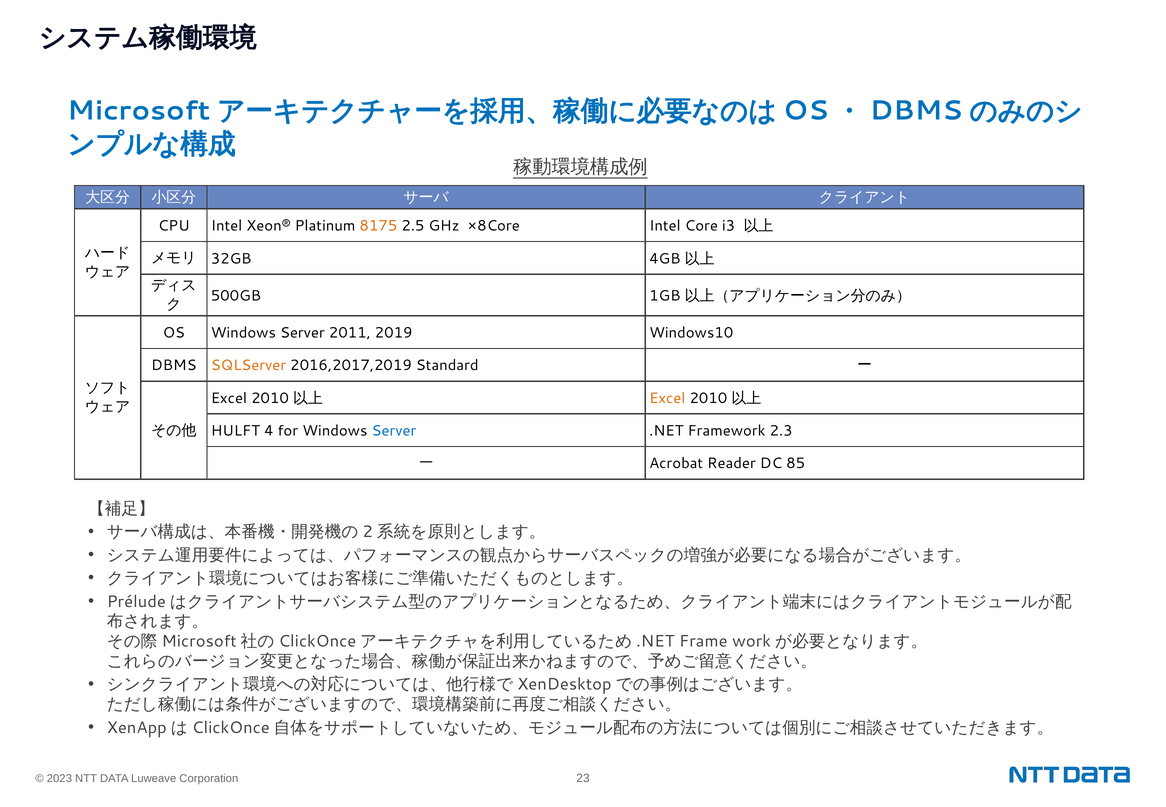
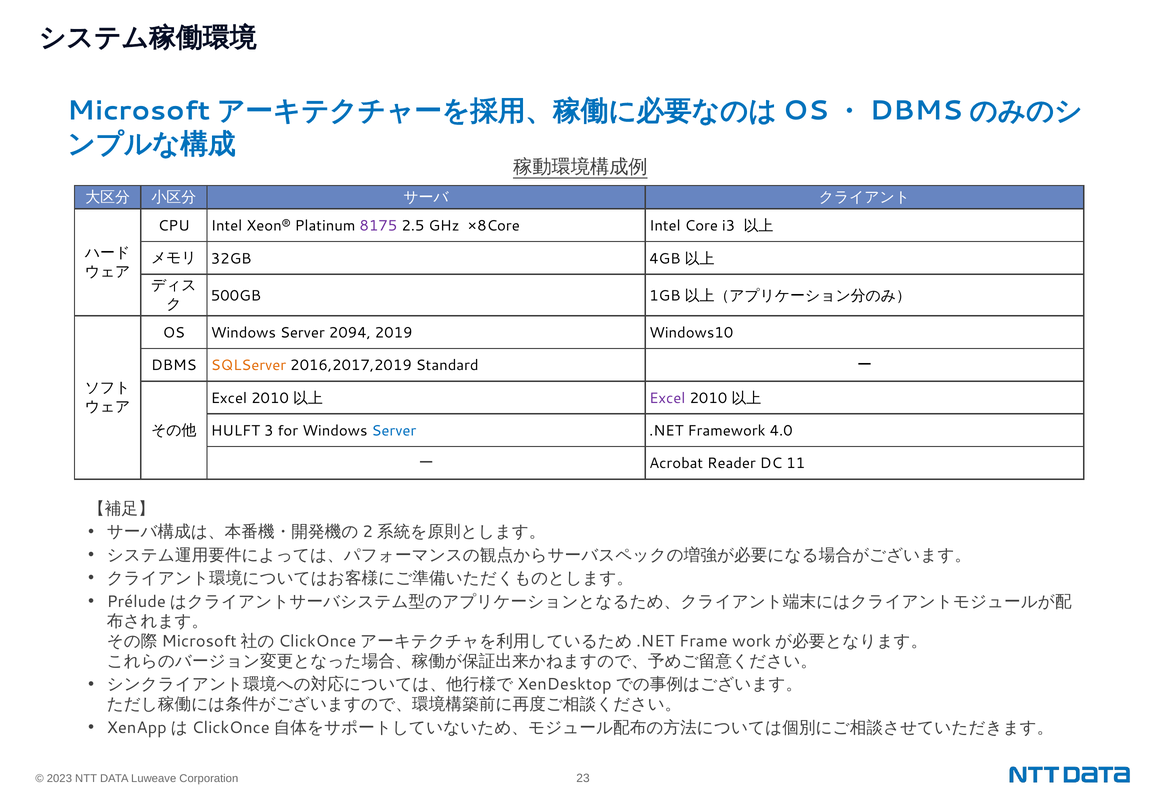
8175 colour: orange -> purple (378, 226)
2011: 2011 -> 2094 (350, 333)
Excel colour: orange -> purple (667, 398)
4: 4 -> 3 (269, 431)
2.3: 2.3 -> 4.0 (781, 431)
85: 85 -> 11 (796, 464)
